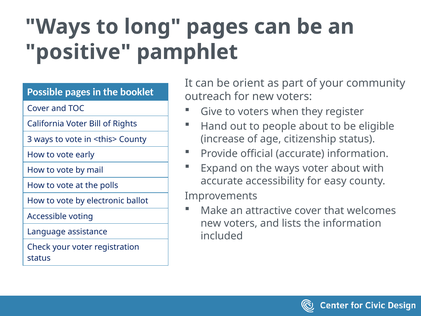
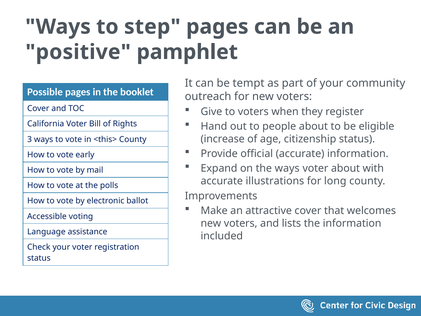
long: long -> step (152, 27)
orient: orient -> tempt (249, 83)
accessibility: accessibility -> illustrations (275, 181)
easy: easy -> long (335, 181)
